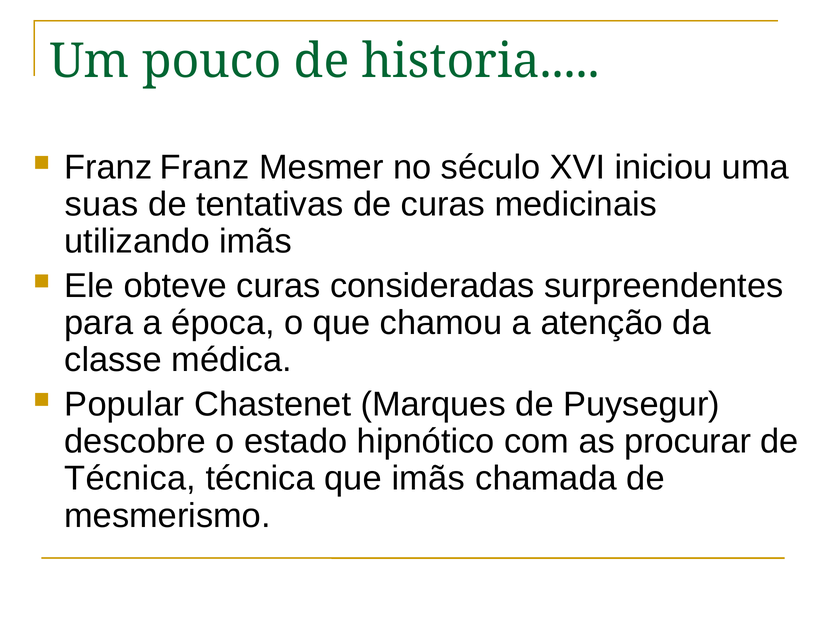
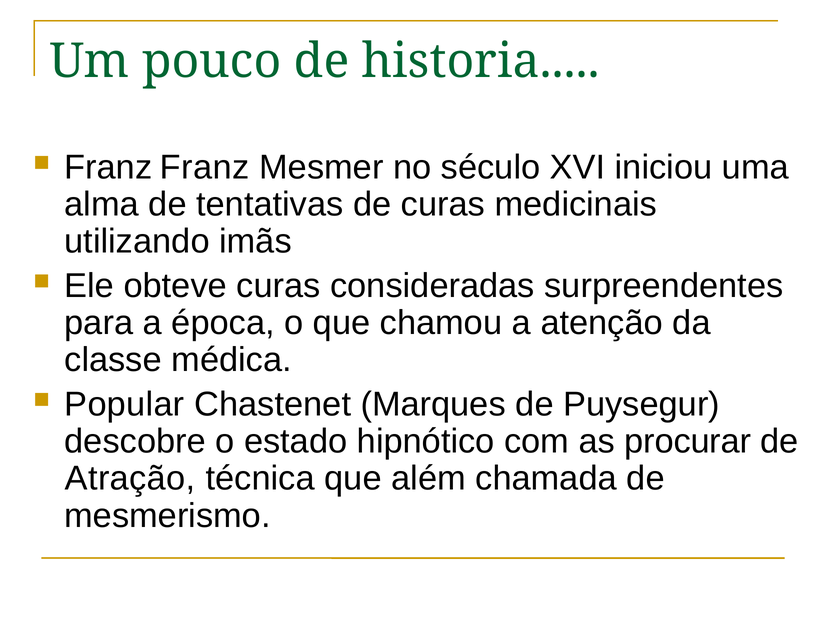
suas: suas -> alma (102, 204)
Técnica: Técnica -> Atração (130, 478)
que imãs: imãs -> além (429, 478)
